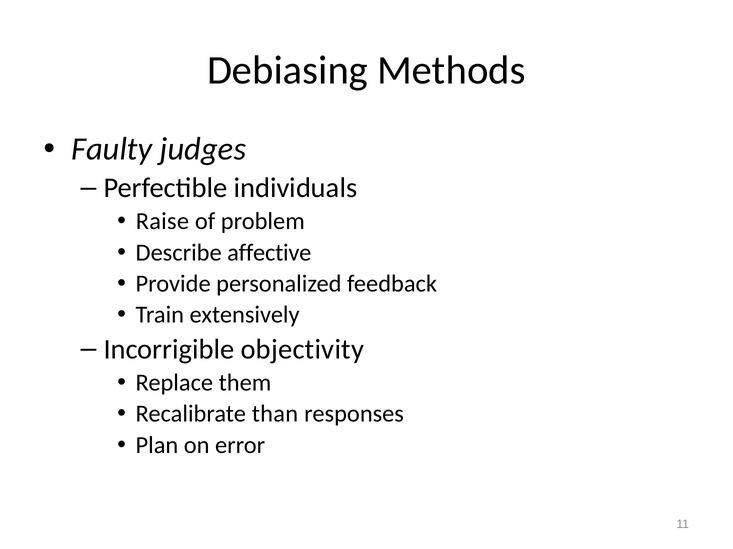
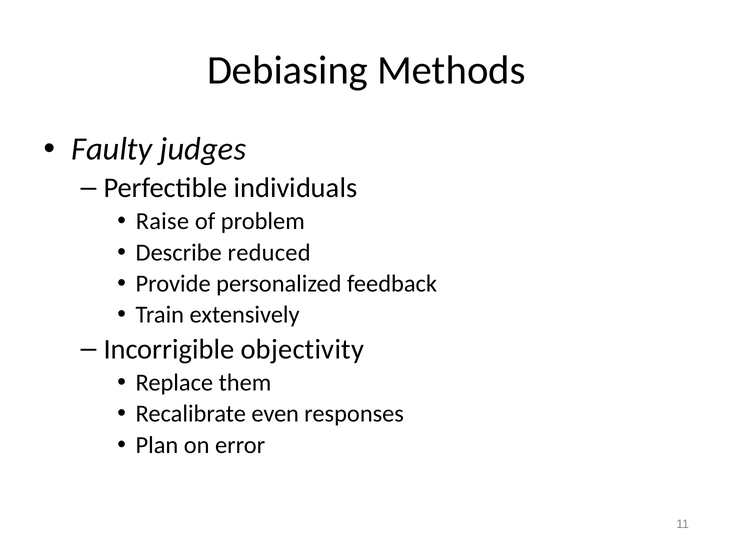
affective: affective -> reduced (269, 253)
than: than -> even (275, 414)
